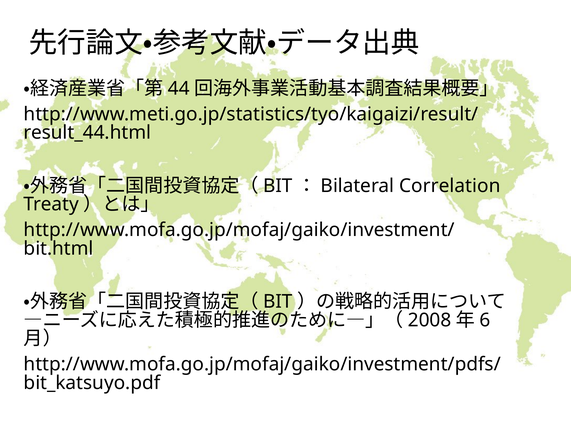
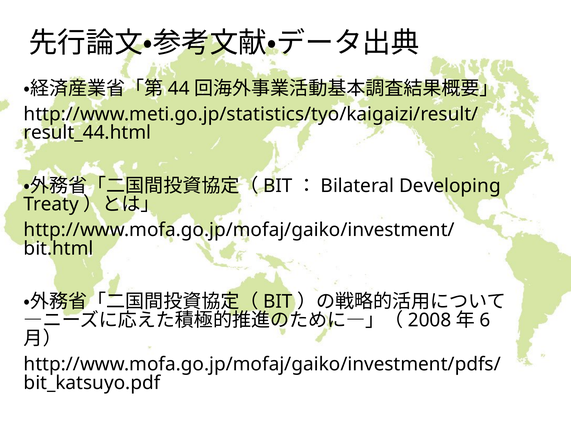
Correlation: Correlation -> Developing (450, 186)
